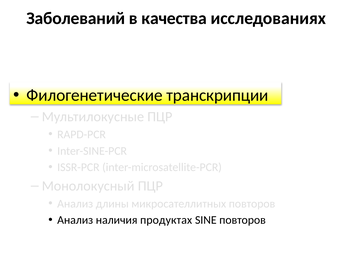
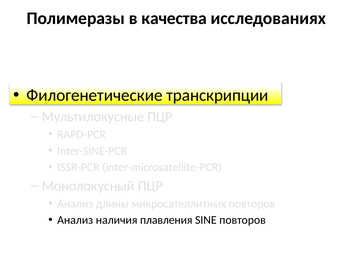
Заболеваний: Заболеваний -> Полимеразы (76, 18)
продуктах: продуктах -> плавления (166, 220)
